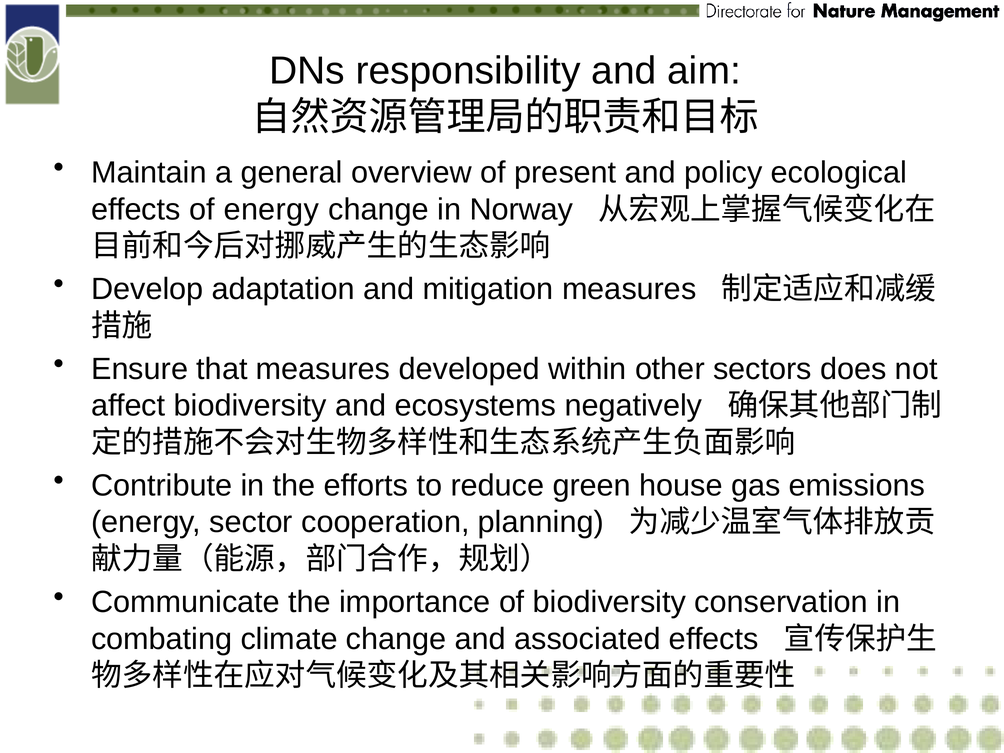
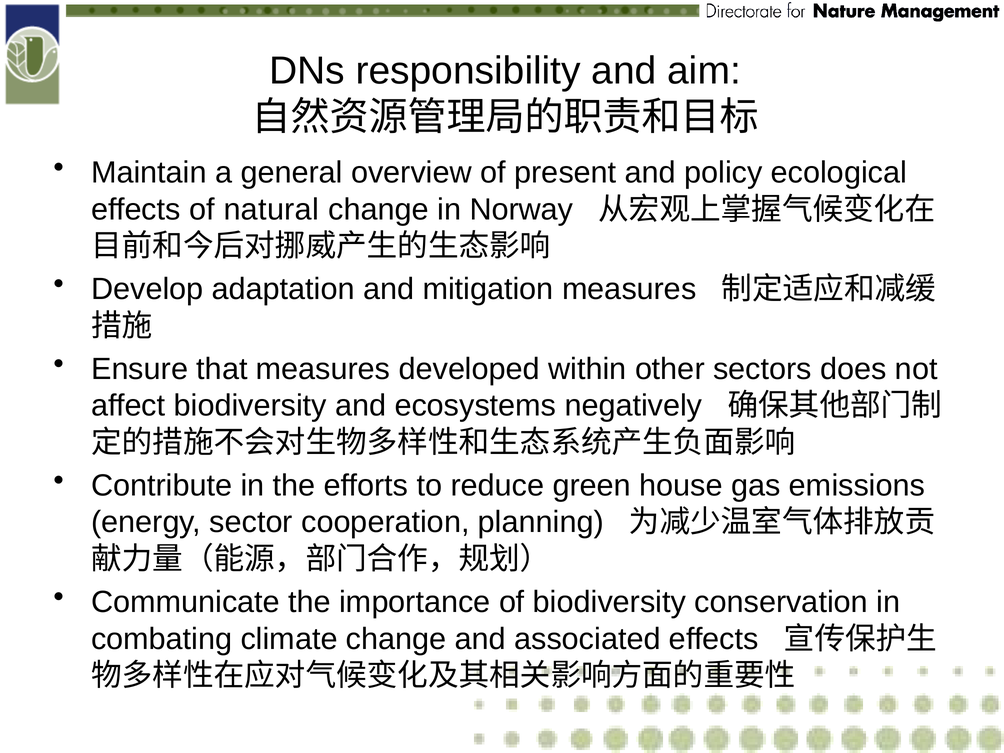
of energy: energy -> natural (271, 210)
